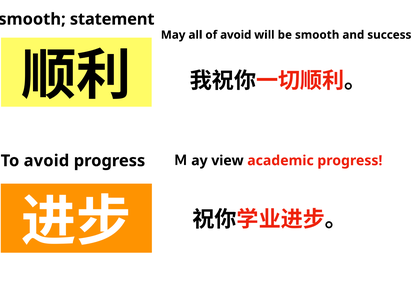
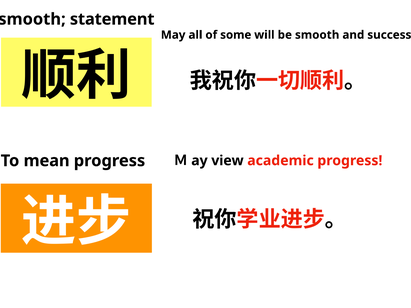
of avoid: avoid -> some (236, 35)
To avoid: avoid -> mean (47, 161)
